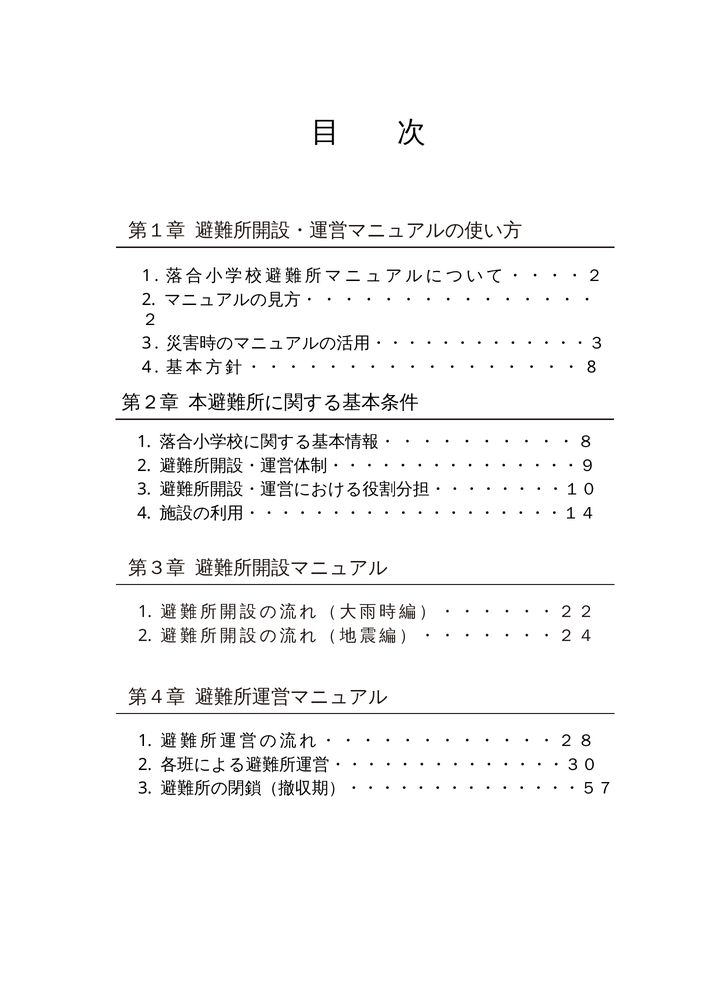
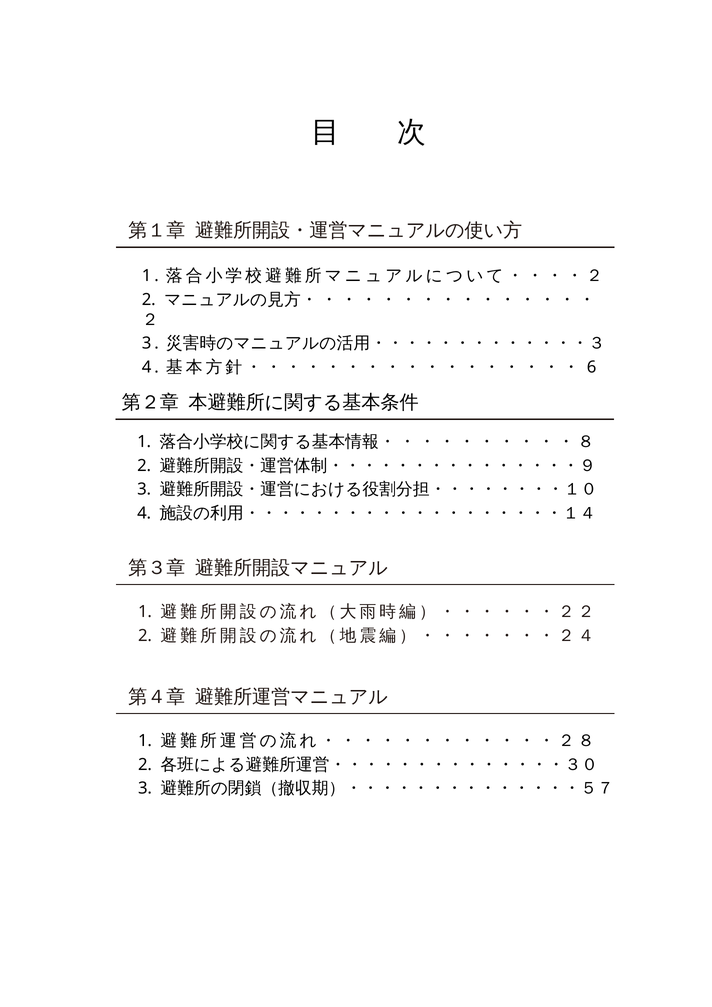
8: 8 -> 6 (592, 367)
